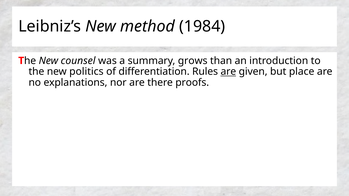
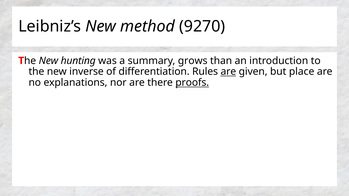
1984: 1984 -> 9270 (202, 26)
counsel: counsel -> hunting (78, 61)
politics: politics -> inverse (86, 72)
proofs underline: none -> present (192, 83)
